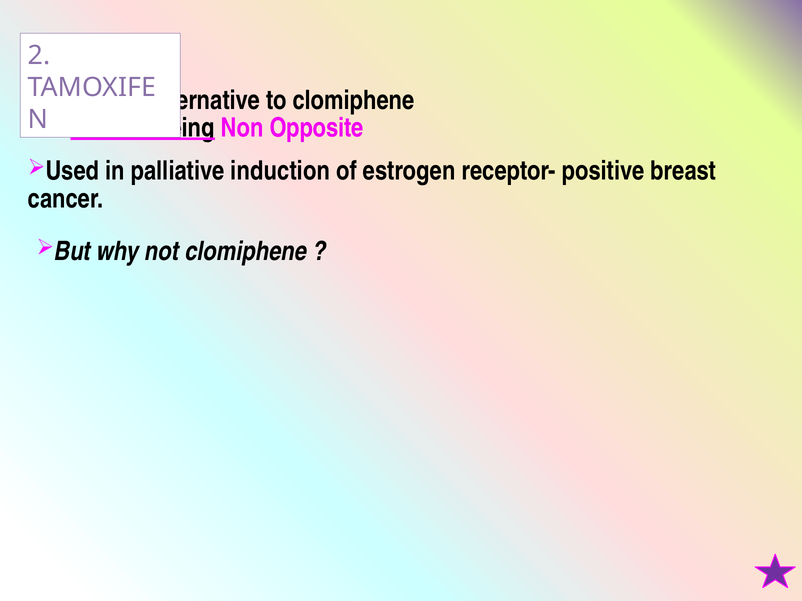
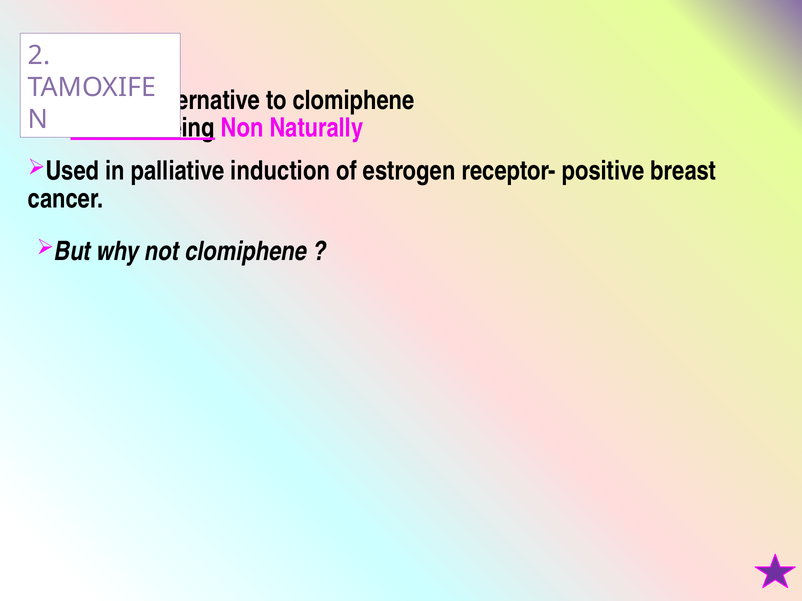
Opposite: Opposite -> Naturally (316, 128)
